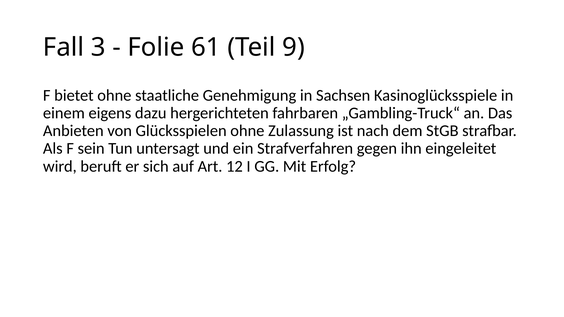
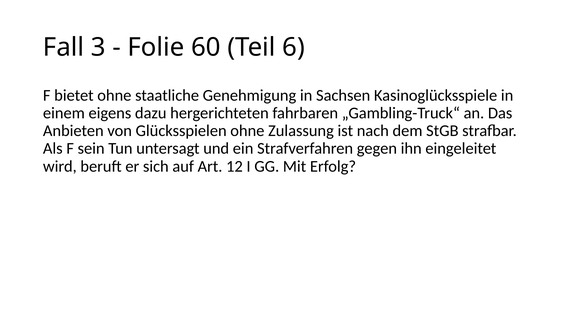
61: 61 -> 60 (206, 47)
9: 9 -> 6 (294, 47)
